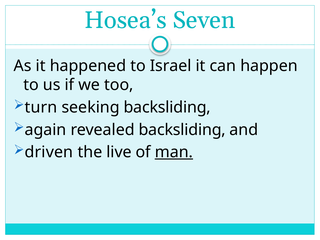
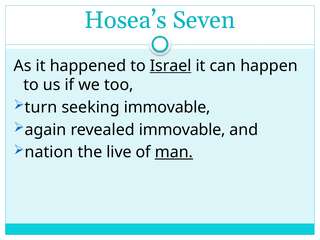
Israel underline: none -> present (171, 66)
seeking backsliding: backsliding -> immovable (167, 107)
revealed backsliding: backsliding -> immovable (182, 130)
driven: driven -> nation (49, 152)
